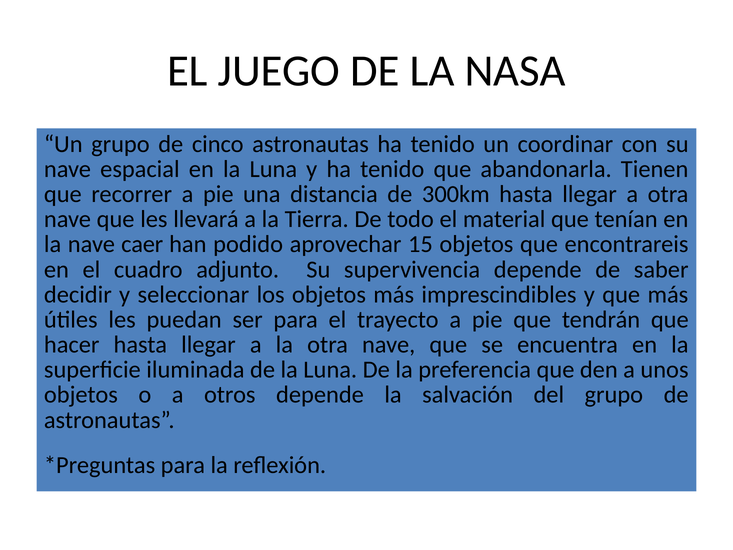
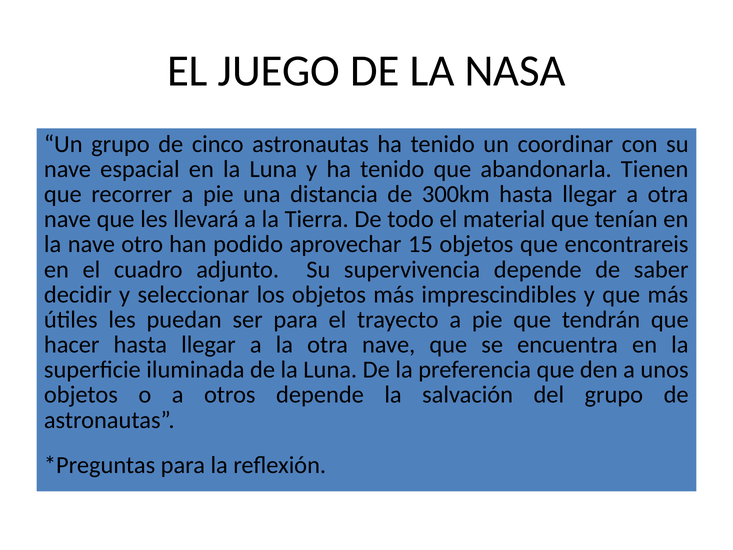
caer: caer -> otro (142, 244)
